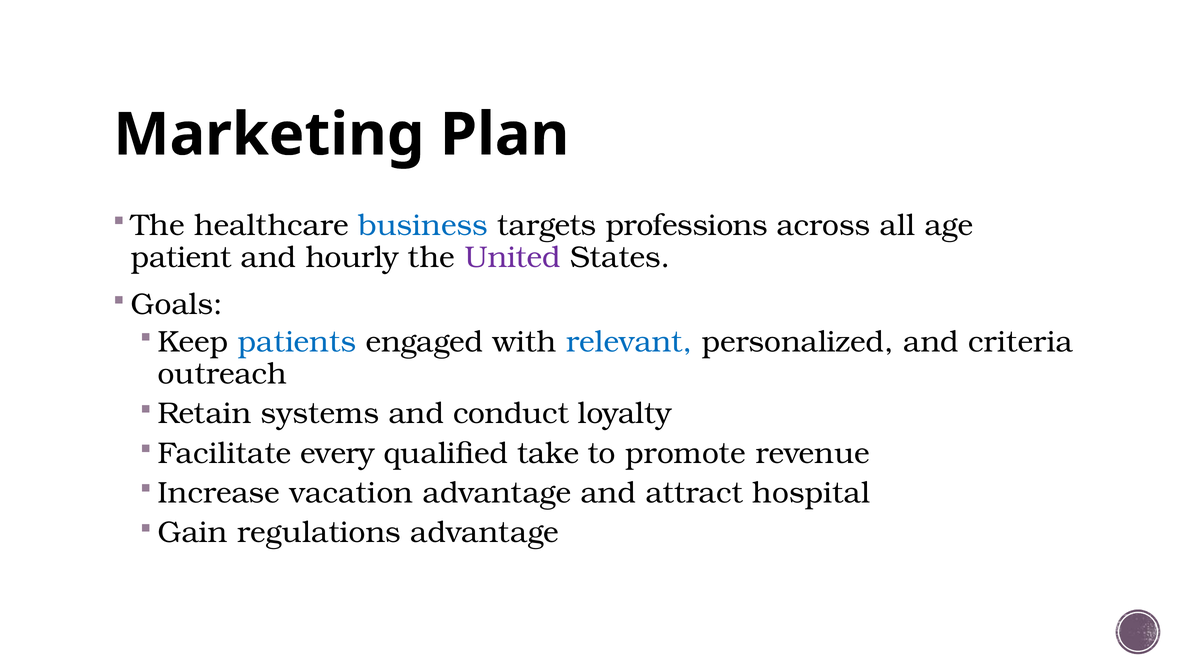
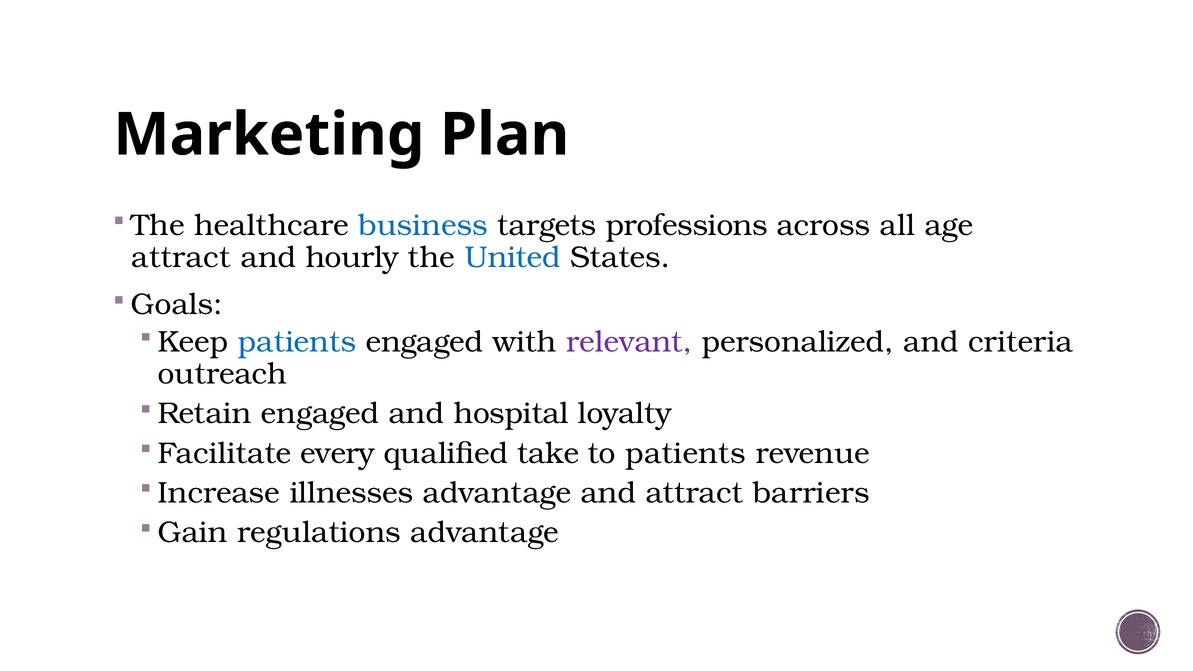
patient: patient -> attract (181, 258)
United colour: purple -> blue (513, 258)
relevant colour: blue -> purple (629, 342)
systems: systems -> engaged (320, 414)
conduct: conduct -> hospital (511, 414)
to promote: promote -> patients (685, 453)
vacation: vacation -> illnesses (351, 493)
hospital: hospital -> barriers (811, 493)
